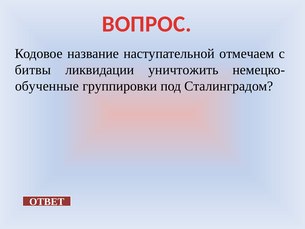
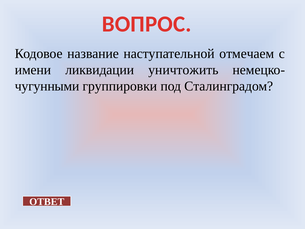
битвы: битвы -> имени (33, 70)
обученные: обученные -> чугунными (47, 86)
